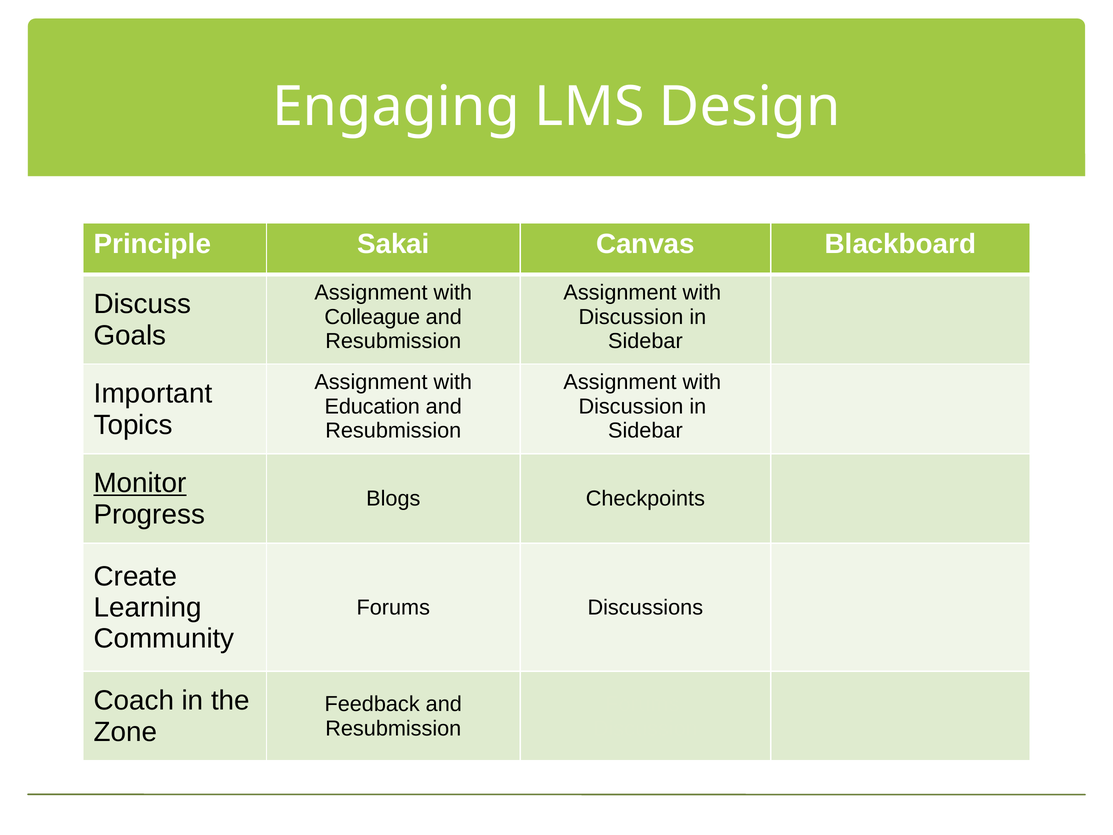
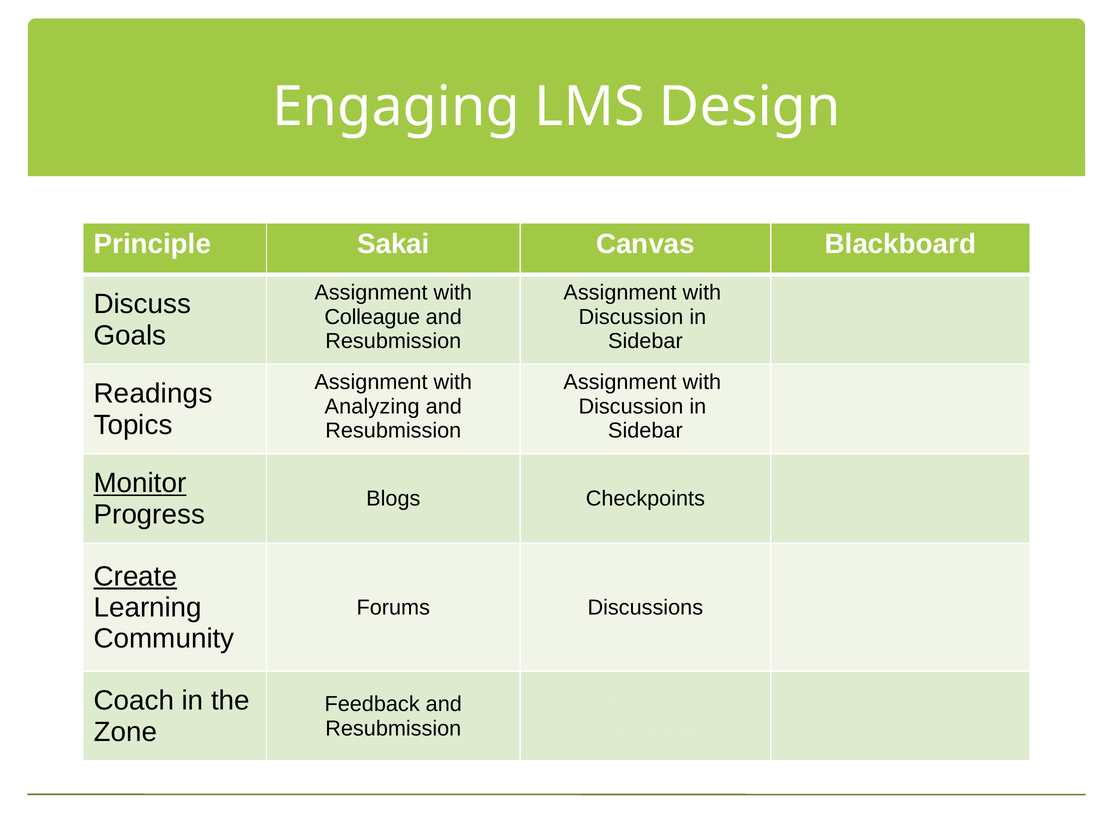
Important: Important -> Readings (153, 394)
Education: Education -> Analyzing (372, 406)
Create underline: none -> present (135, 576)
